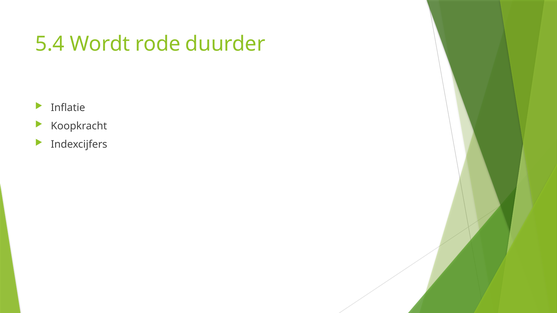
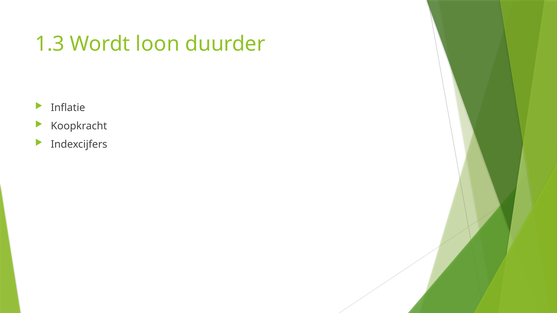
5.4: 5.4 -> 1.3 (50, 44)
rode: rode -> loon (158, 44)
